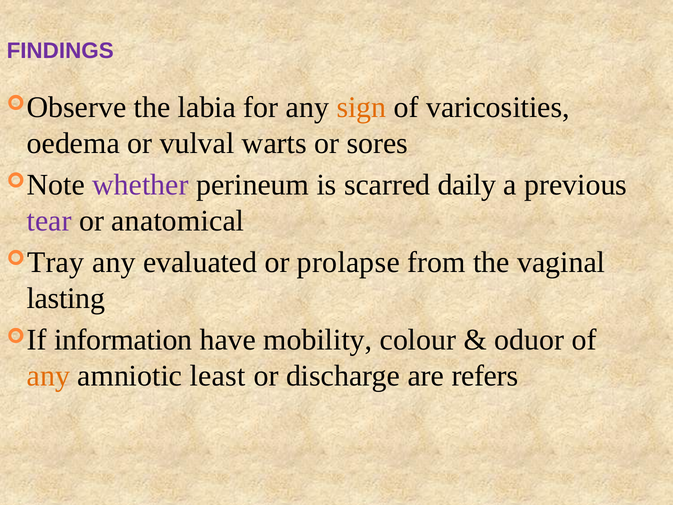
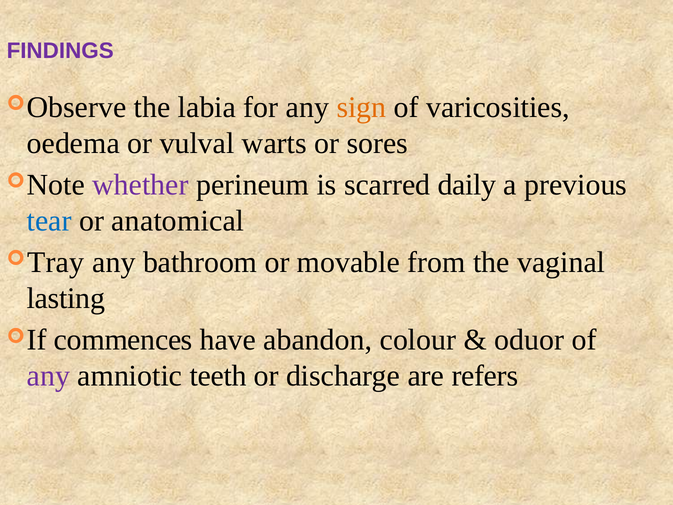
tear colour: purple -> blue (49, 221)
evaluated: evaluated -> bathroom (200, 262)
prolapse: prolapse -> movable (348, 262)
information: information -> commences (123, 340)
mobility: mobility -> abandon (318, 340)
any colour: orange -> purple (48, 376)
least: least -> teeth (218, 376)
